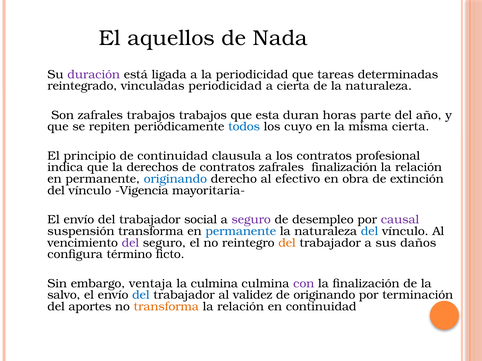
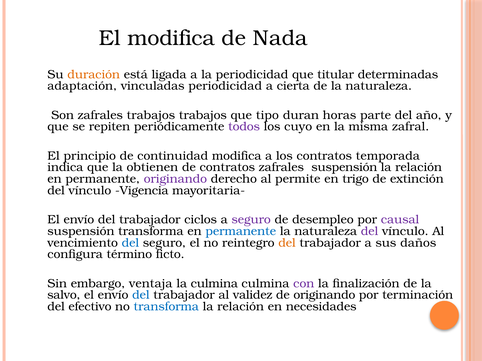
El aquellos: aquellos -> modifica (171, 38)
duración colour: purple -> orange (94, 75)
tareas: tareas -> titular (336, 75)
reintegrado: reintegrado -> adaptación (82, 86)
esta: esta -> tipo (267, 115)
todos colour: blue -> purple (244, 127)
misma cierta: cierta -> zafral (411, 127)
continuidad clausula: clausula -> modifica (237, 156)
profesional: profesional -> temporada (388, 156)
derechos: derechos -> obtienen (152, 168)
zafrales finalización: finalización -> suspensión (344, 168)
originando colour: blue -> purple (175, 179)
efectivo: efectivo -> permite (298, 179)
obra: obra -> trigo (356, 179)
social: social -> ciclos (201, 220)
del colour: blue -> purple (370, 231)
del colour: purple -> blue (130, 243)
aportes: aportes -> efectivo (90, 307)
transforma colour: orange -> blue (166, 307)
en continuidad: continuidad -> necesidades (321, 307)
